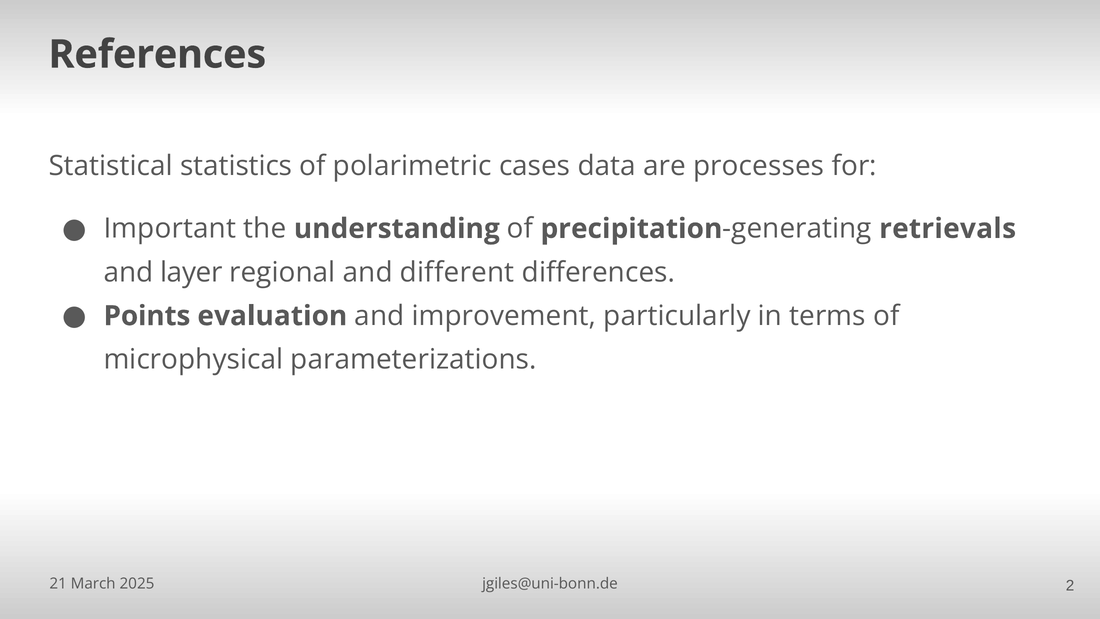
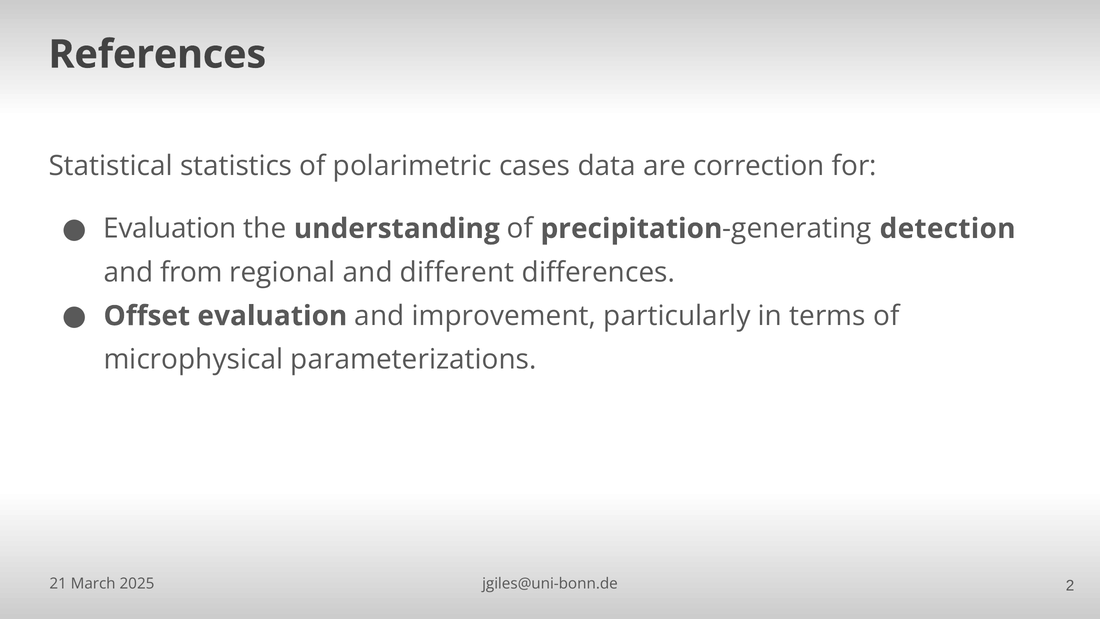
processes: processes -> correction (759, 166)
Important: Important -> Evaluation (170, 229)
retrievals: retrievals -> detection (948, 229)
layer: layer -> from (192, 272)
Points: Points -> Offset (147, 316)
